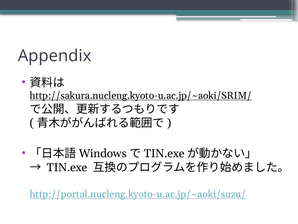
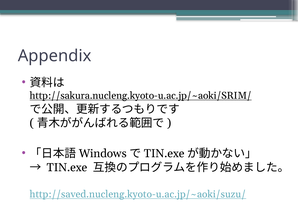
http://portal.nucleng.kyoto-u.ac.jp/~aoki/suzu/: http://portal.nucleng.kyoto-u.ac.jp/~aoki/suzu/ -> http://saved.nucleng.kyoto-u.ac.jp/~aoki/suzu/ (138, 194)
